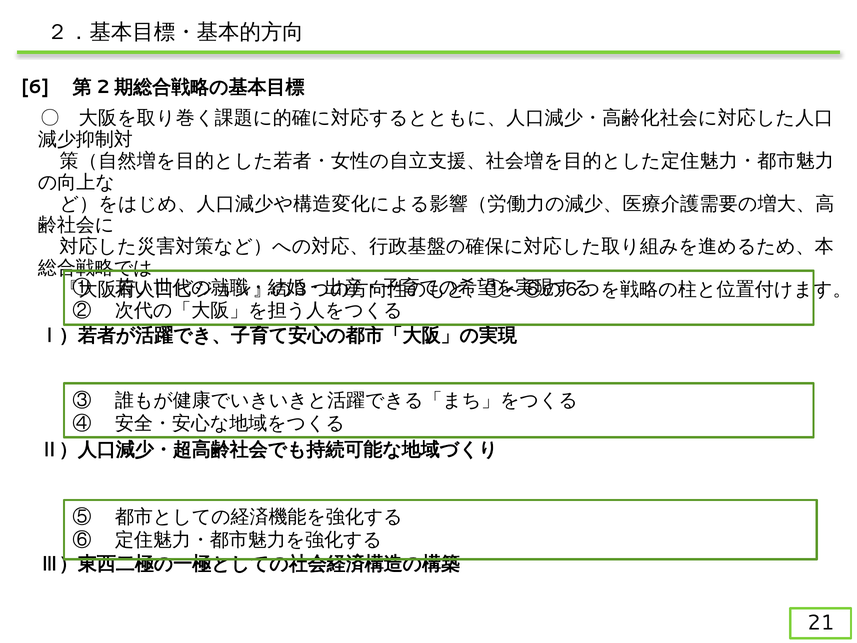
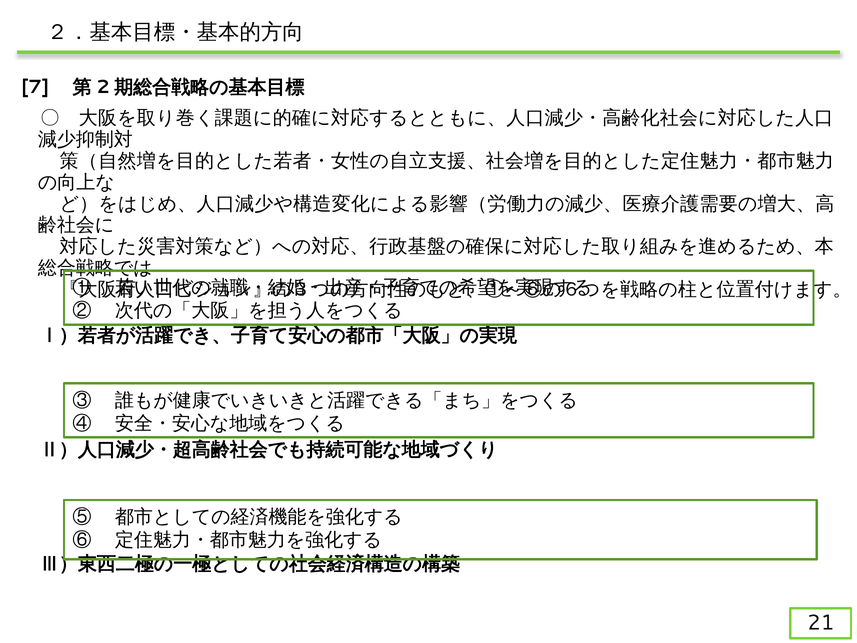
6: 6 -> 7 (35, 87)
